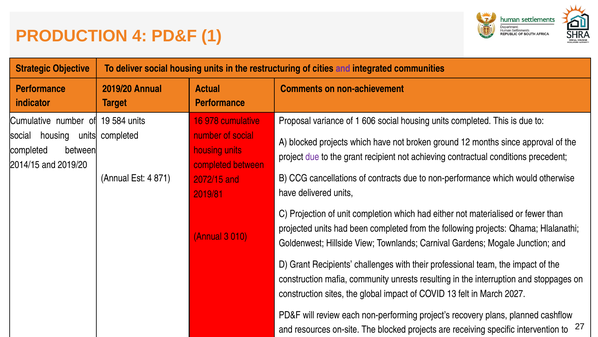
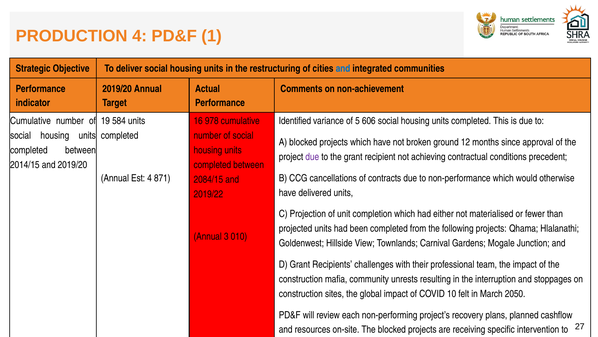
and colour: purple -> blue (343, 69)
Proposal: Proposal -> Identified (295, 121)
of 1: 1 -> 5 (357, 121)
2072/15: 2072/15 -> 2084/15 (208, 179)
2019/81: 2019/81 -> 2019/22 (208, 194)
13: 13 -> 10 (452, 293)
2027: 2027 -> 2050 (515, 293)
